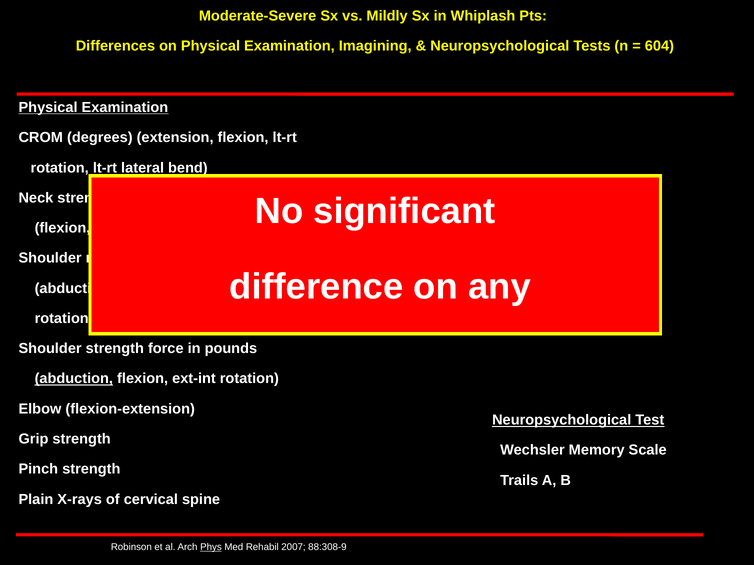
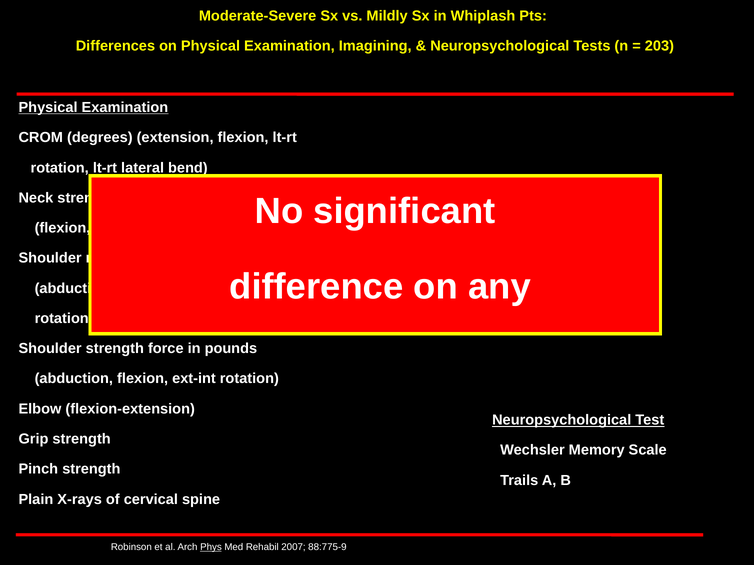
604: 604 -> 203 (659, 46)
abduction underline: present -> none (74, 379)
88:308-9: 88:308-9 -> 88:775-9 (327, 548)
